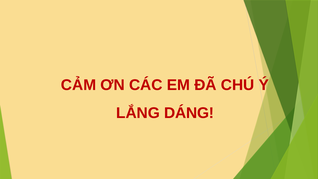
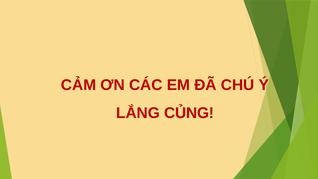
DÁNG: DÁNG -> CỦNG (189, 113)
